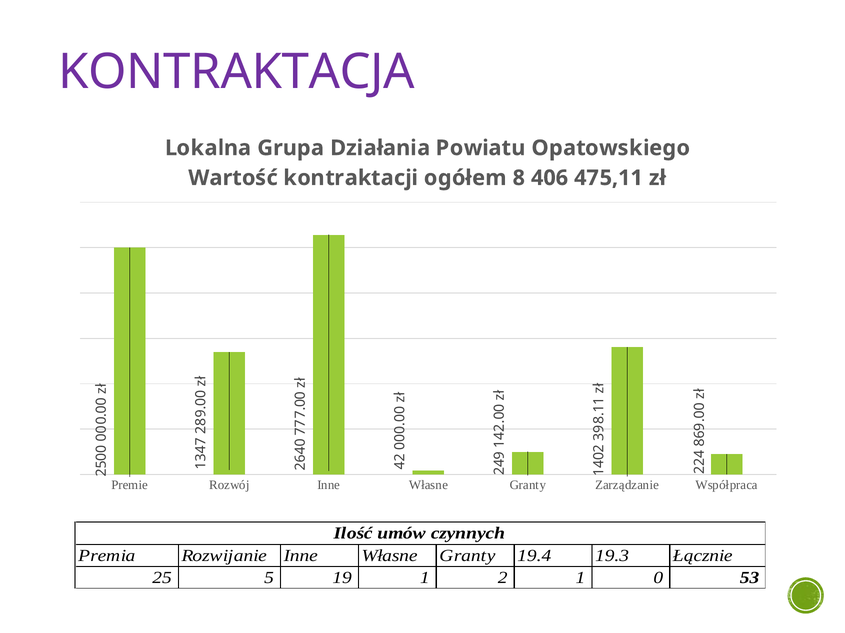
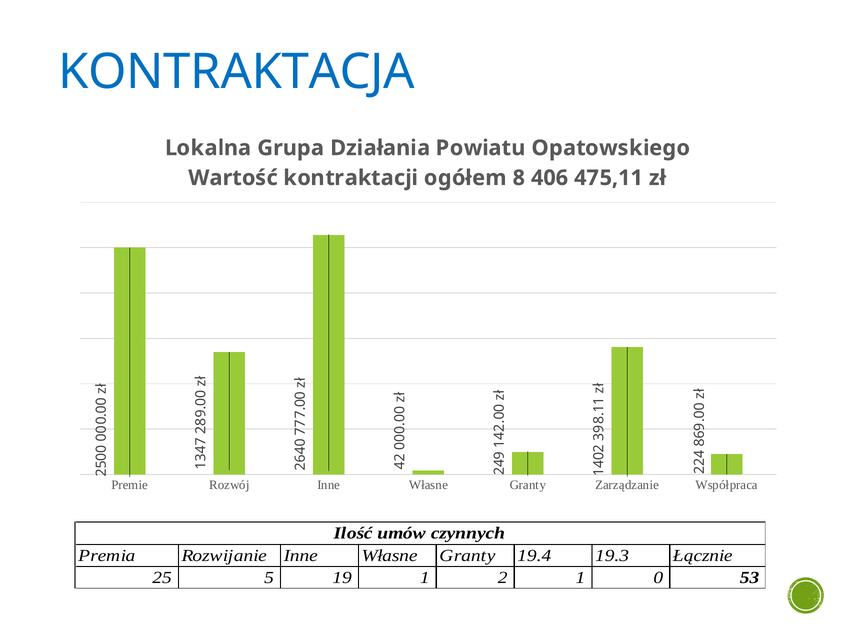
KONTRAKTACJA colour: purple -> blue (237, 72)
